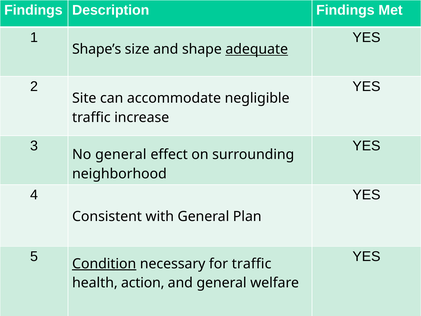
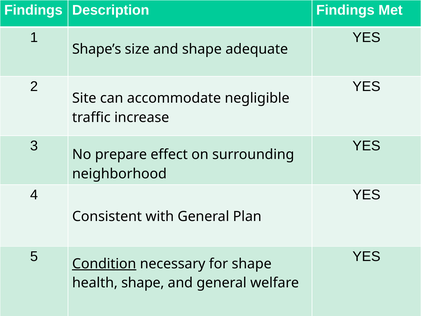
adequate underline: present -> none (257, 49)
No general: general -> prepare (121, 155)
for traffic: traffic -> shape (252, 264)
health action: action -> shape (143, 283)
